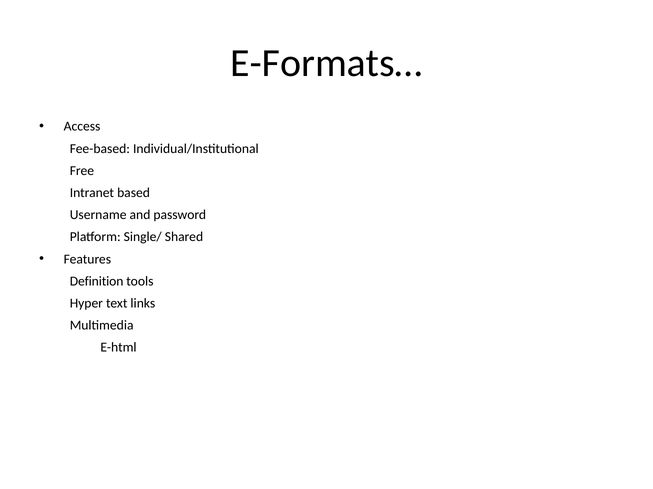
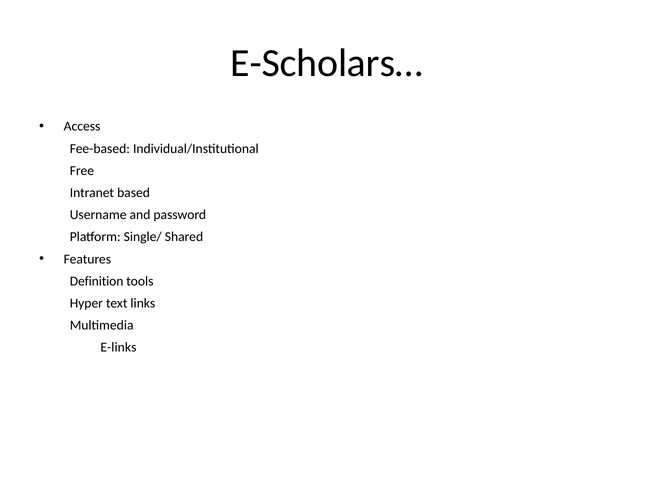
E-Formats…: E-Formats… -> E-Scholars… (326, 63)
E-html: E-html -> E-links (118, 348)
